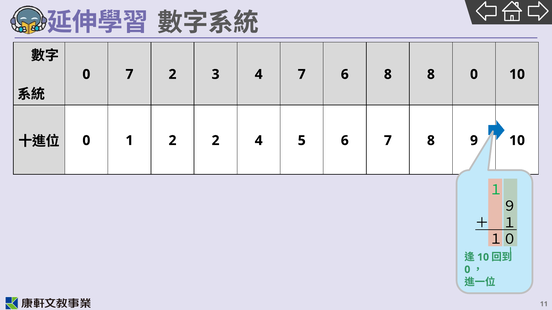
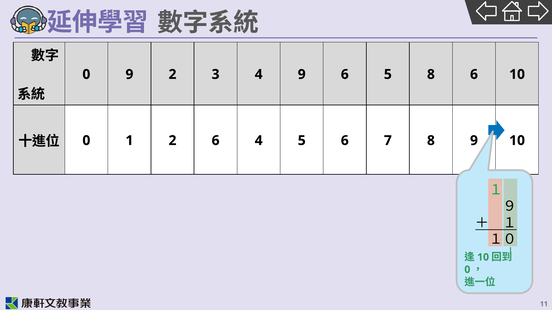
0 7: 7 -> 9 (129, 75)
4 7: 7 -> 9 (302, 75)
6 8: 8 -> 5 (388, 75)
8 0: 0 -> 6 (474, 75)
2 2: 2 -> 6 (216, 141)
